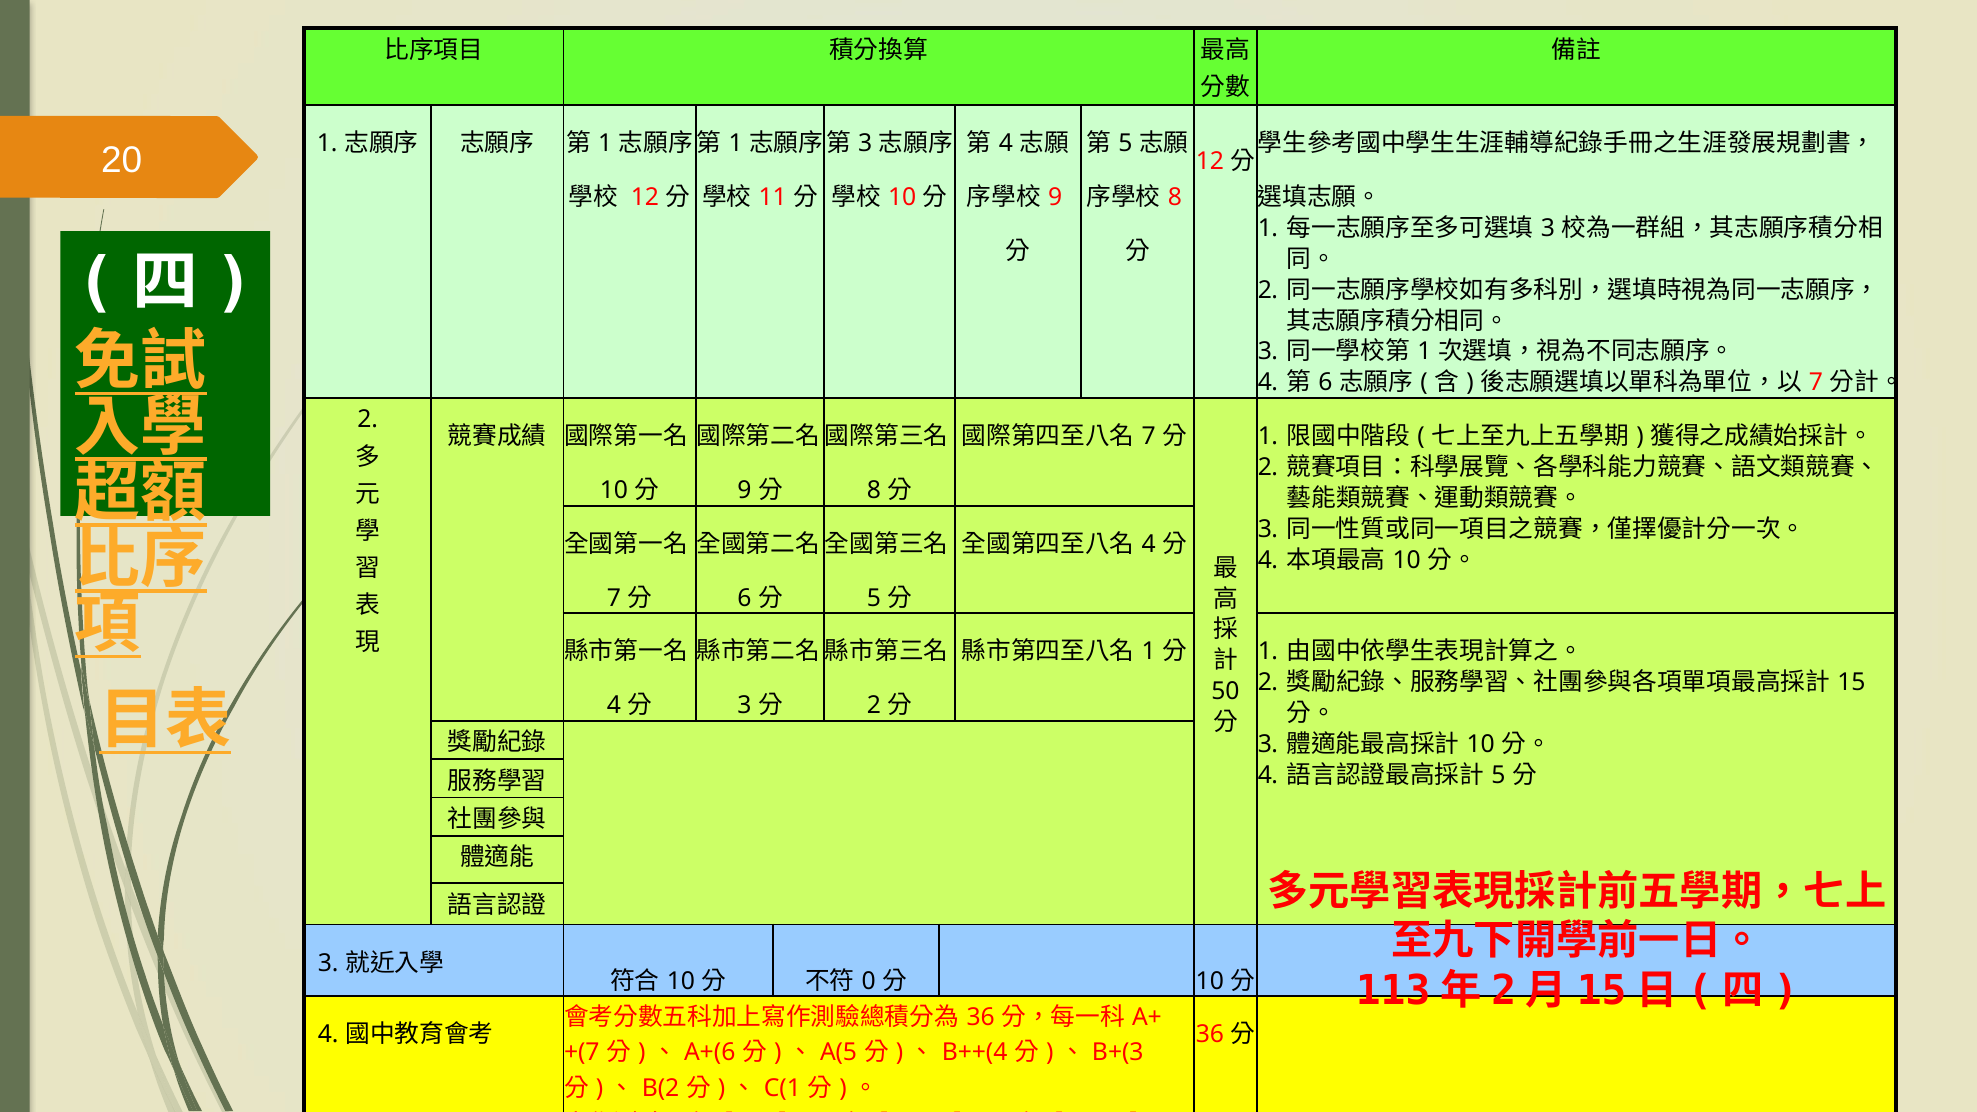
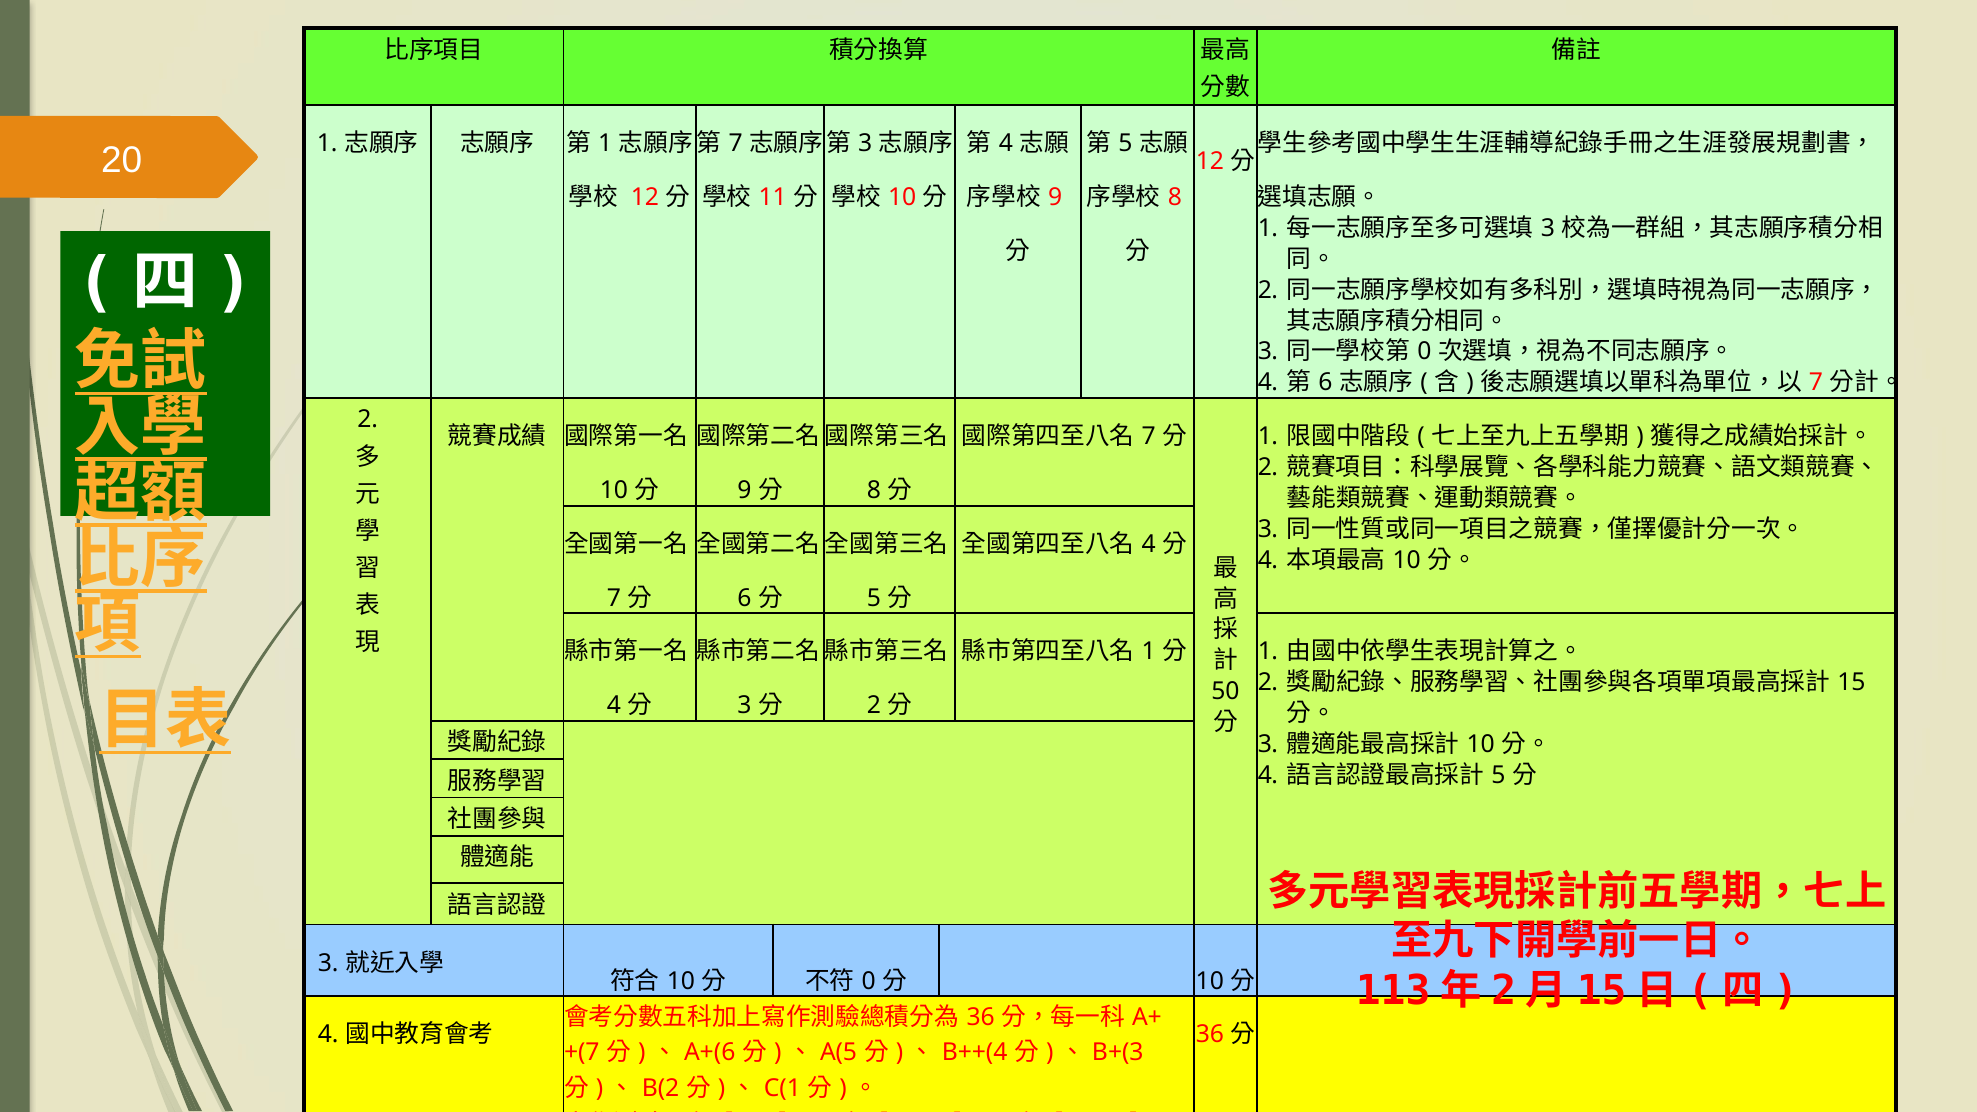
1: 1 -> 7 (736, 144)
1: 1 -> 0 (1424, 352)
